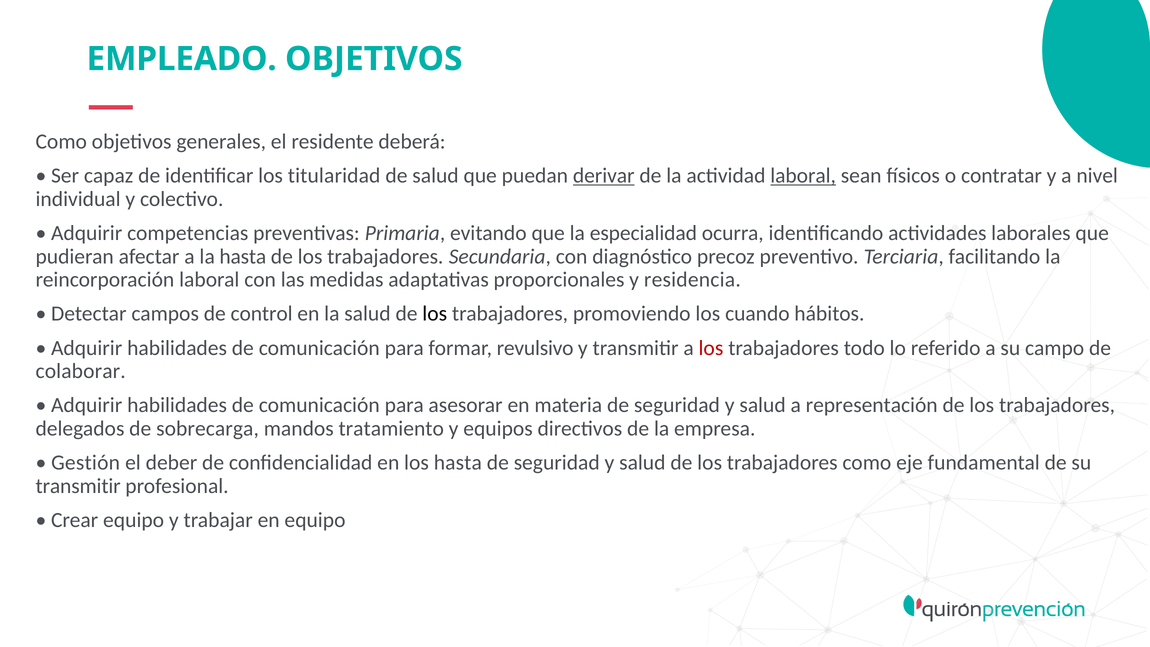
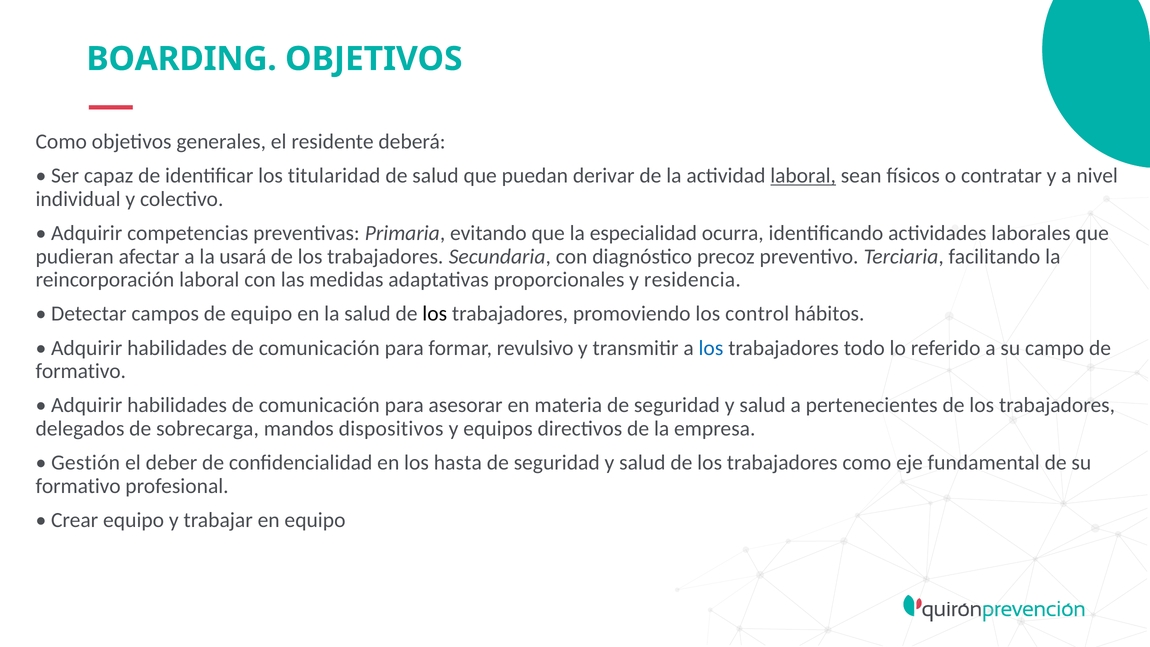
EMPLEADO: EMPLEADO -> BOARDING (182, 59)
derivar underline: present -> none (604, 176)
la hasta: hasta -> usará (243, 256)
de control: control -> equipo (261, 314)
cuando: cuando -> control (757, 314)
los colour: red -> blue (711, 348)
colaborar: colaborar -> formativo (81, 371)
representación: representación -> pertenecientes (872, 405)
tratamiento: tratamiento -> dispositivos (391, 429)
transmitir: transmitir -> formativo (78, 486)
